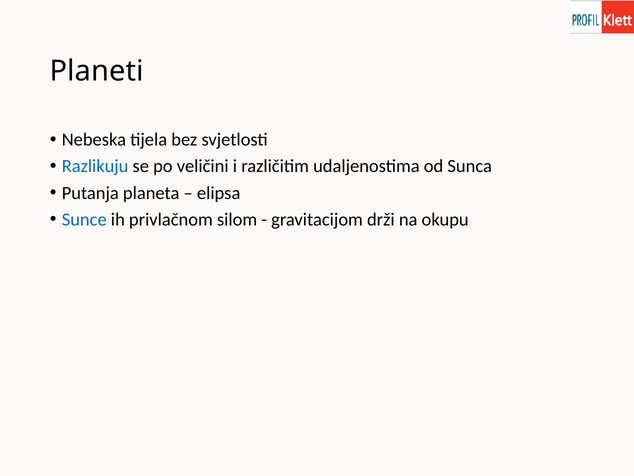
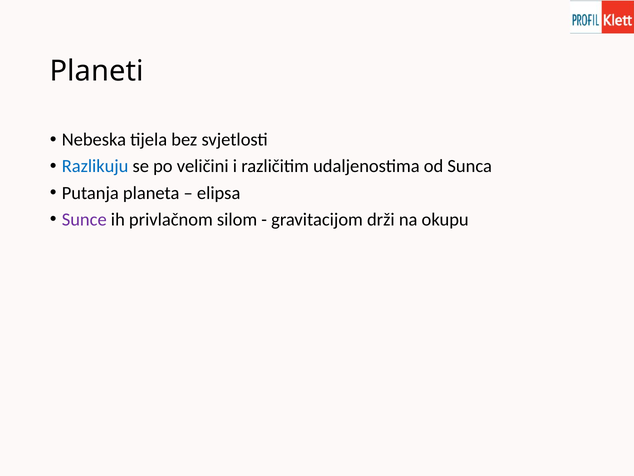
Sunce colour: blue -> purple (84, 219)
